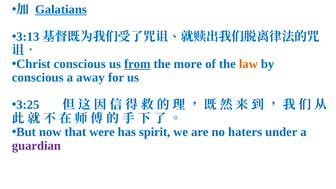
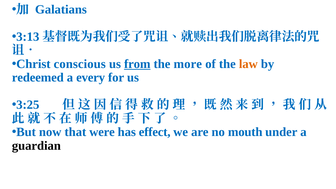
Galatians underline: present -> none (61, 10)
conscious: conscious -> redeemed (38, 78)
away: away -> every (91, 78)
spirit: spirit -> effect (155, 132)
haters: haters -> mouth (245, 132)
guardian colour: purple -> black (36, 146)
